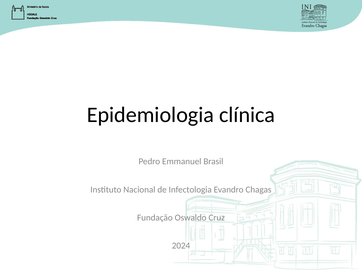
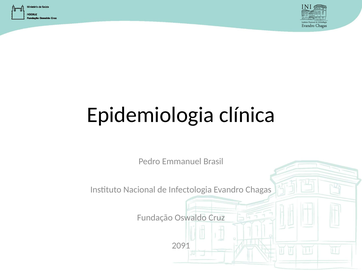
2024: 2024 -> 2091 (181, 246)
